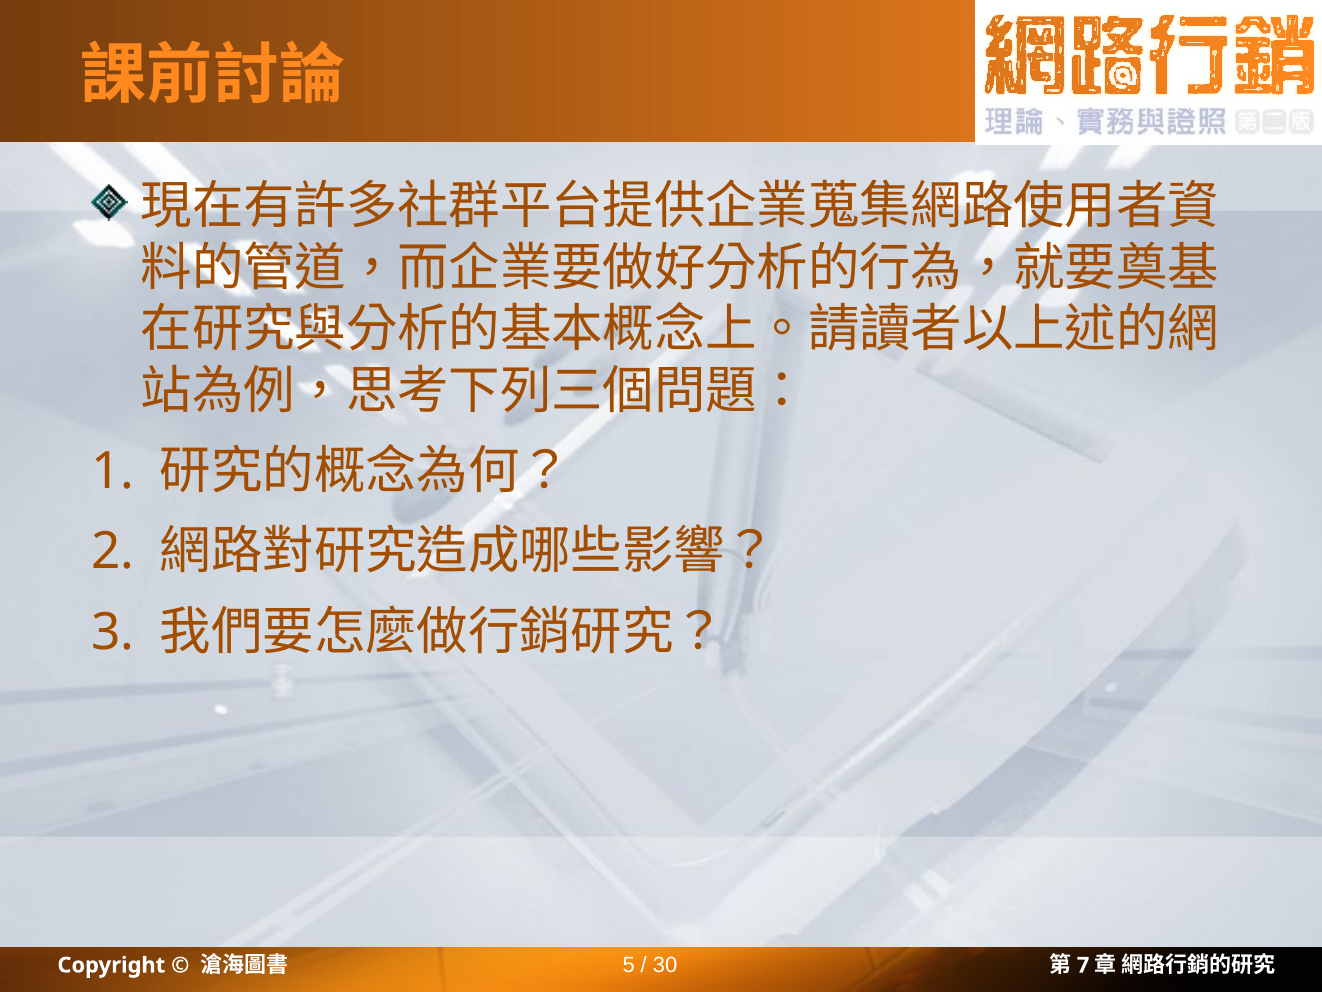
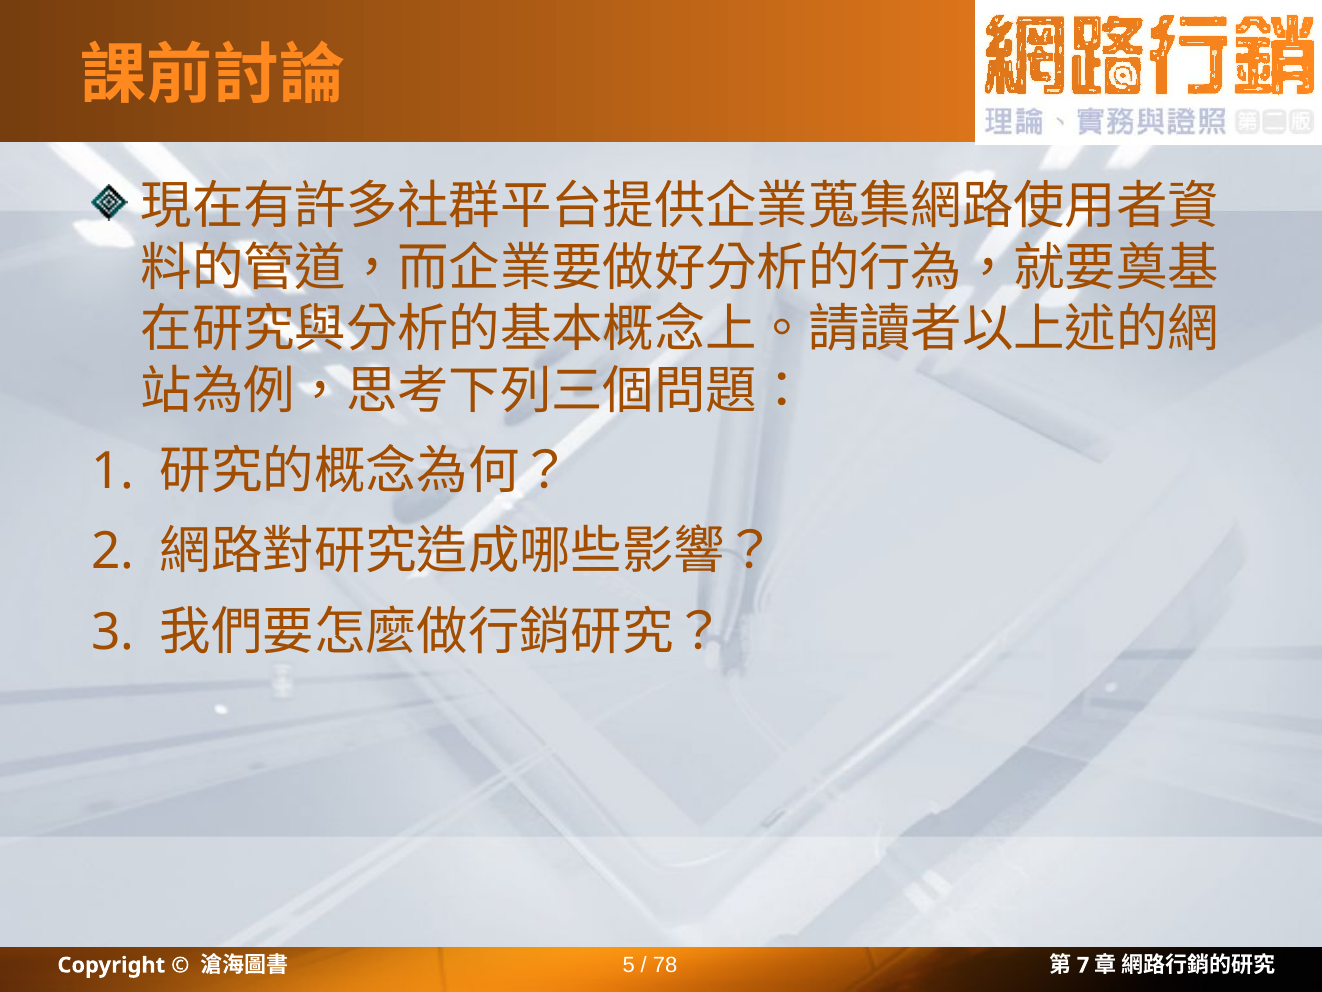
30: 30 -> 78 (665, 965)
